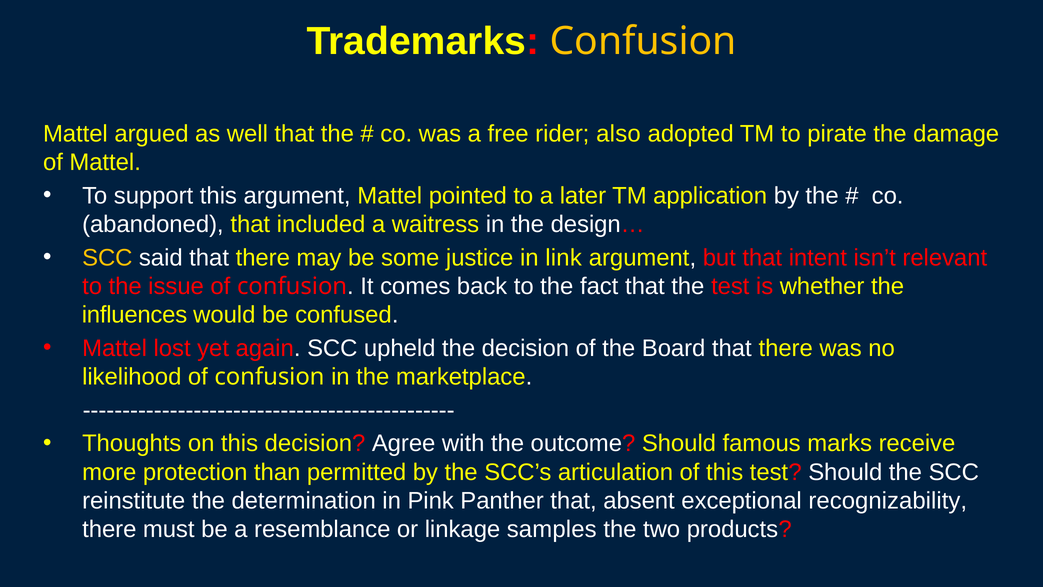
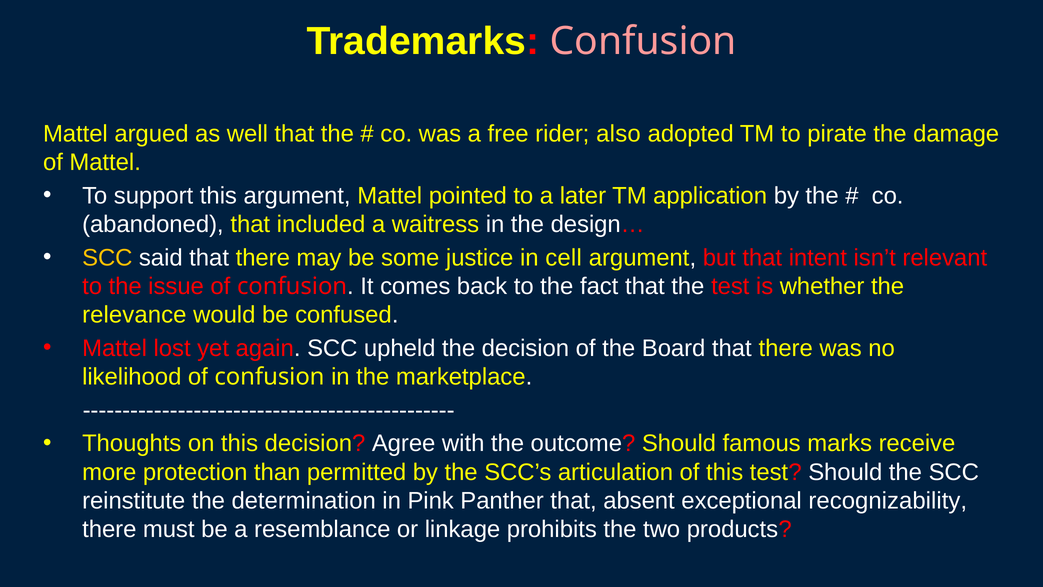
Confusion colour: yellow -> pink (643, 41)
link: link -> cell (564, 258)
influences: influences -> relevance (134, 315)
samples: samples -> prohibits (552, 529)
